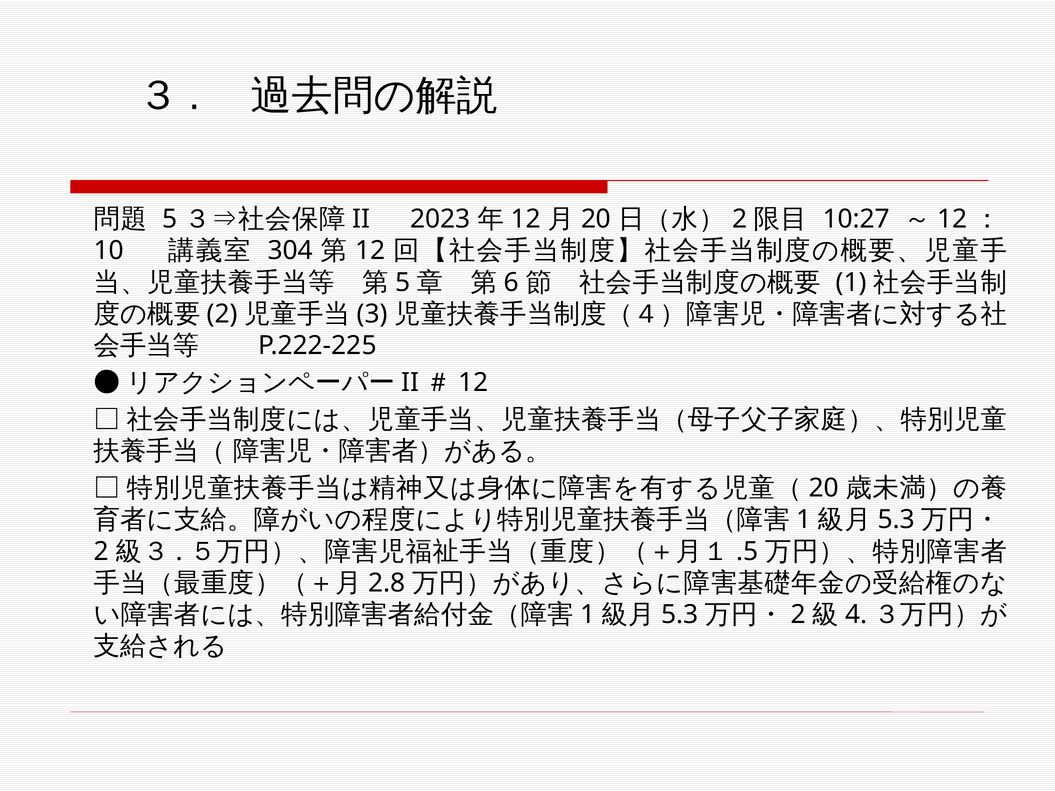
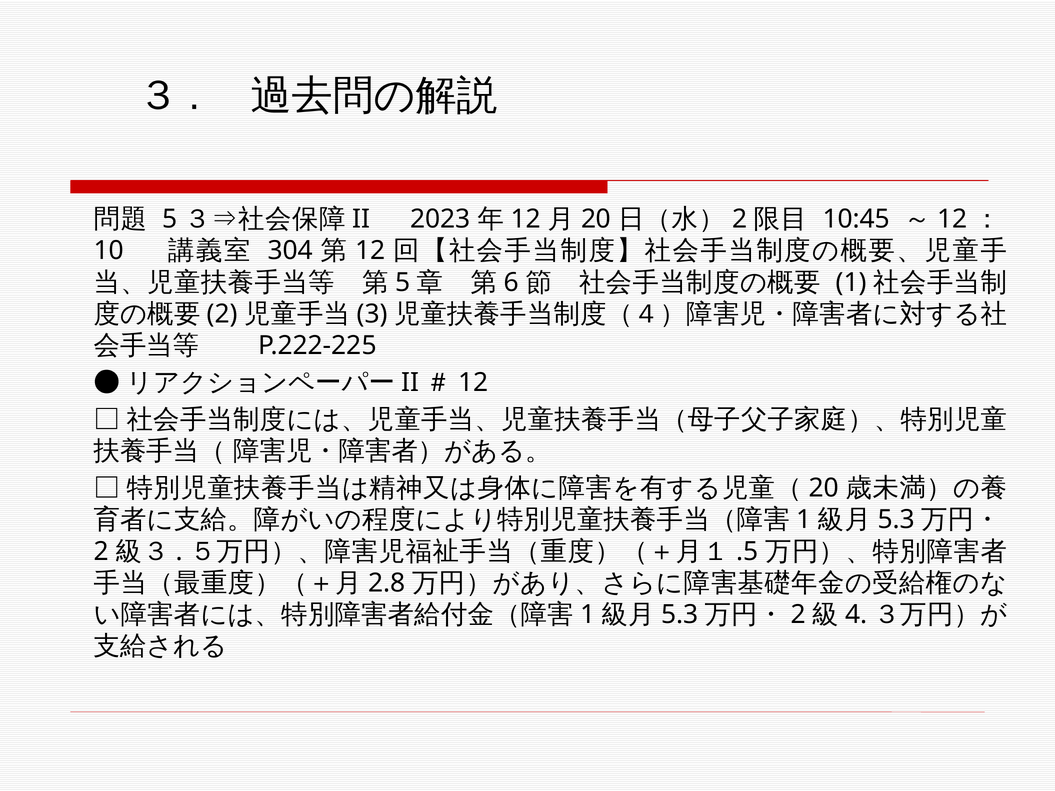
10:27: 10:27 -> 10:45 (856, 219)
